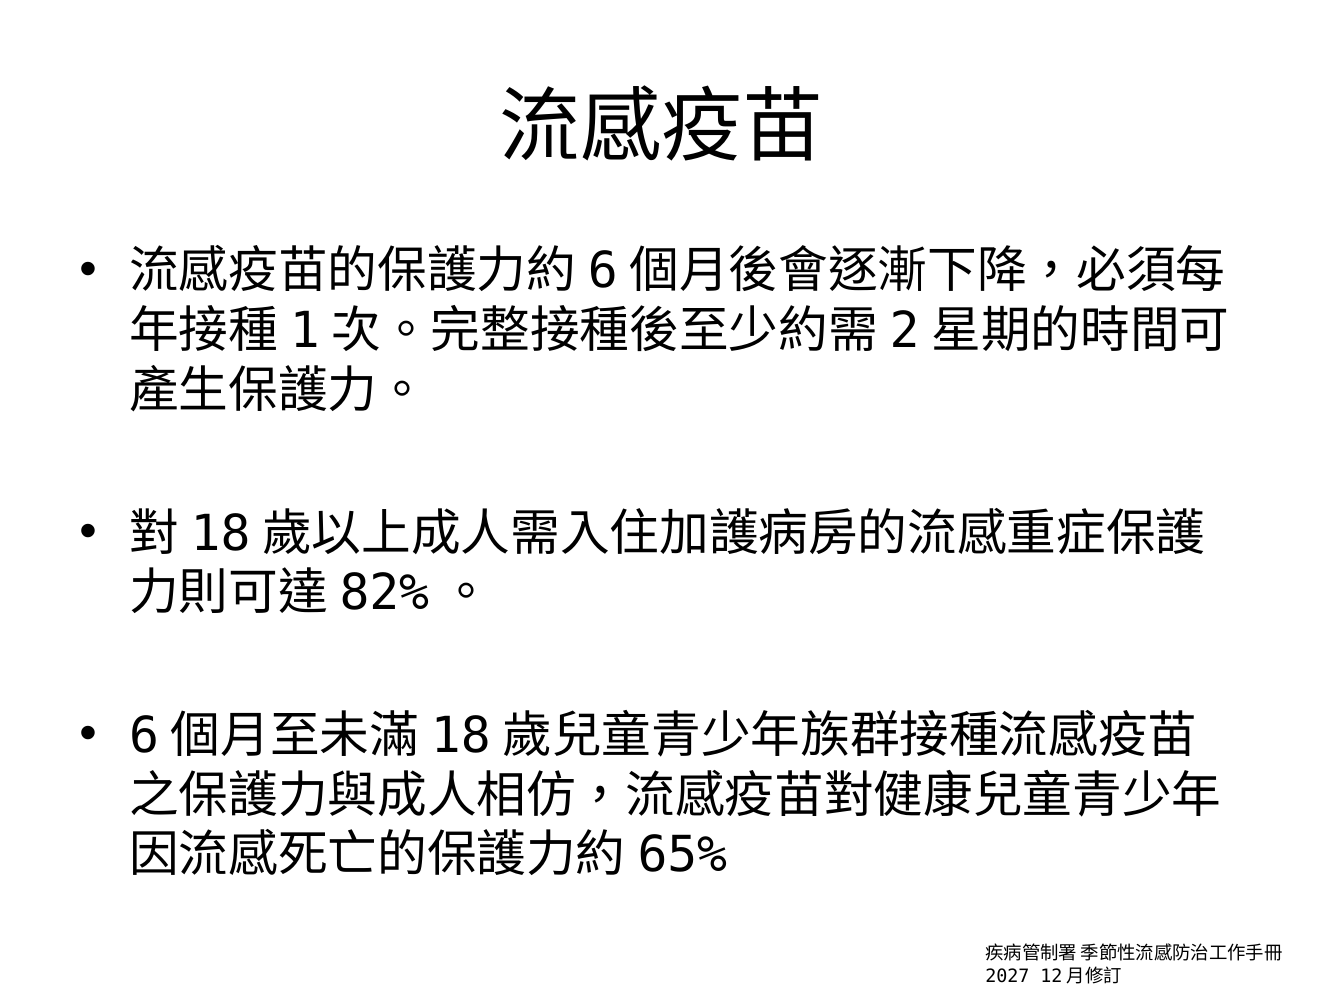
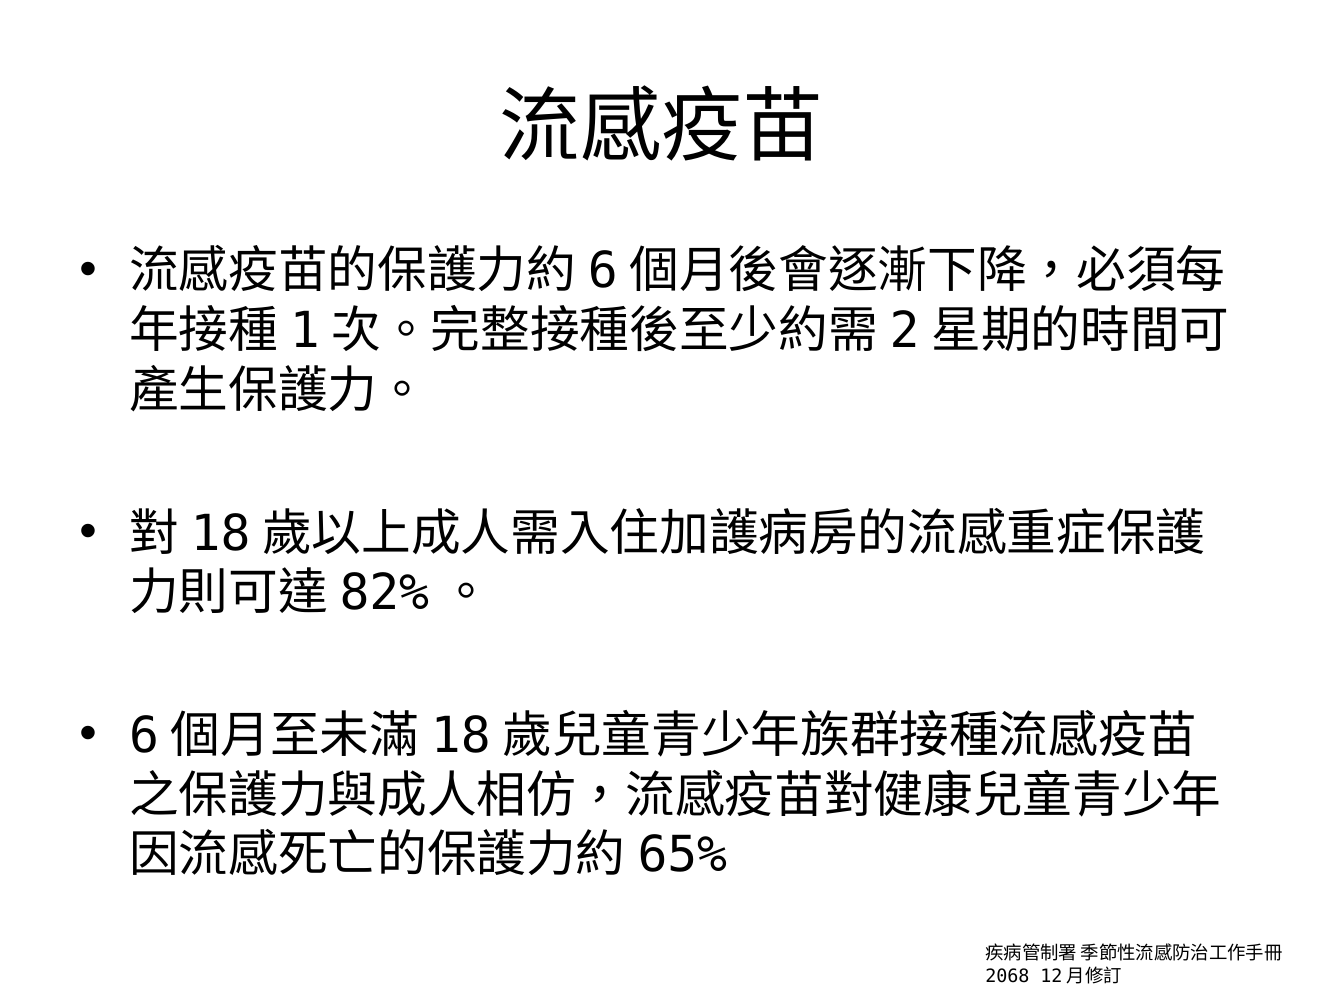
2027: 2027 -> 2068 (1007, 976)
